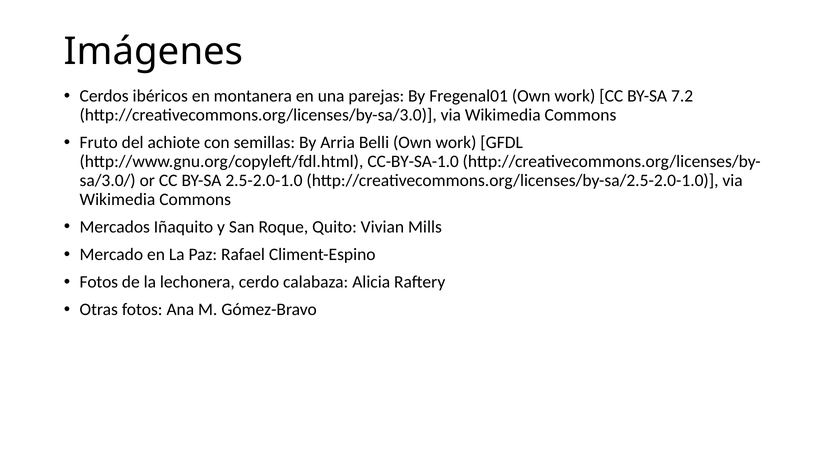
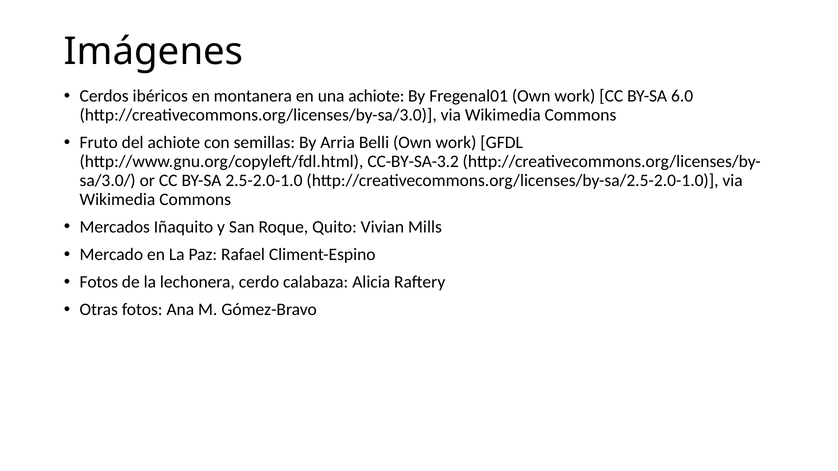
una parejas: parejas -> achiote (376, 96)
7.2: 7.2 -> 6.0 (682, 96)
CC-BY-SA-1.0: CC-BY-SA-1.0 -> CC-BY-SA-3.2 (413, 162)
